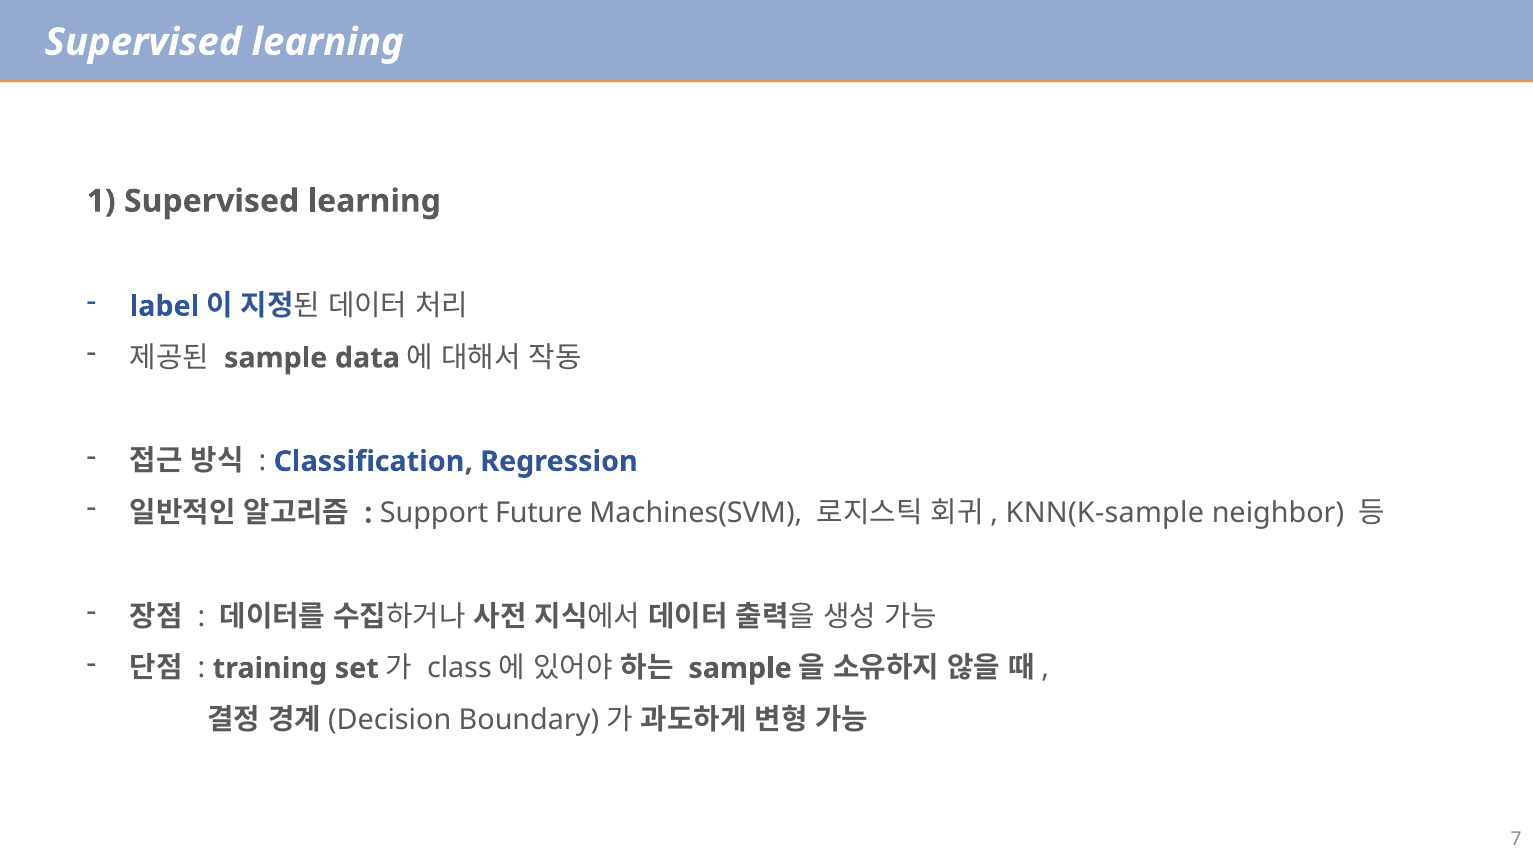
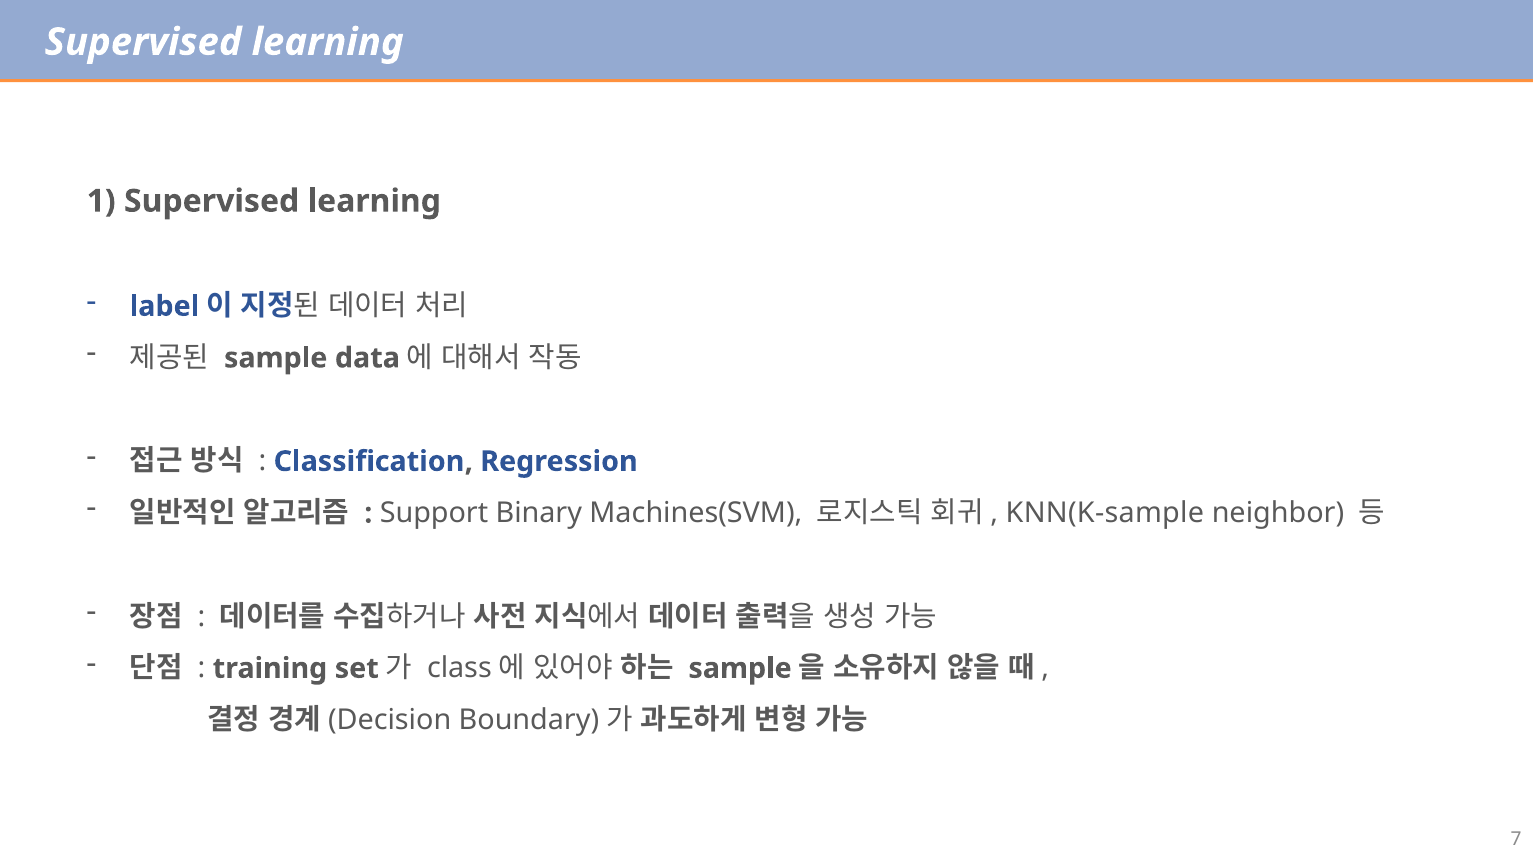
Future: Future -> Binary (539, 513)
